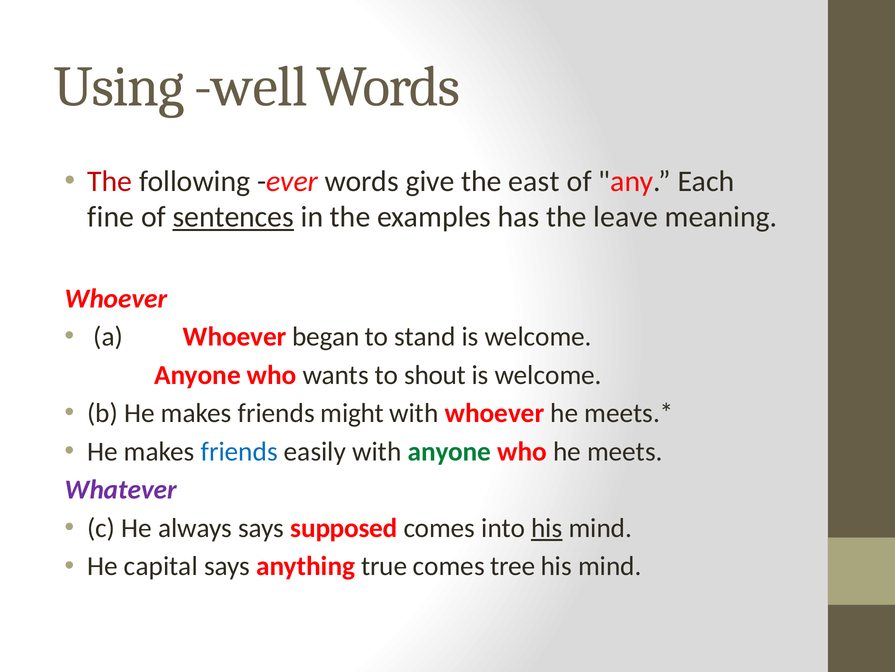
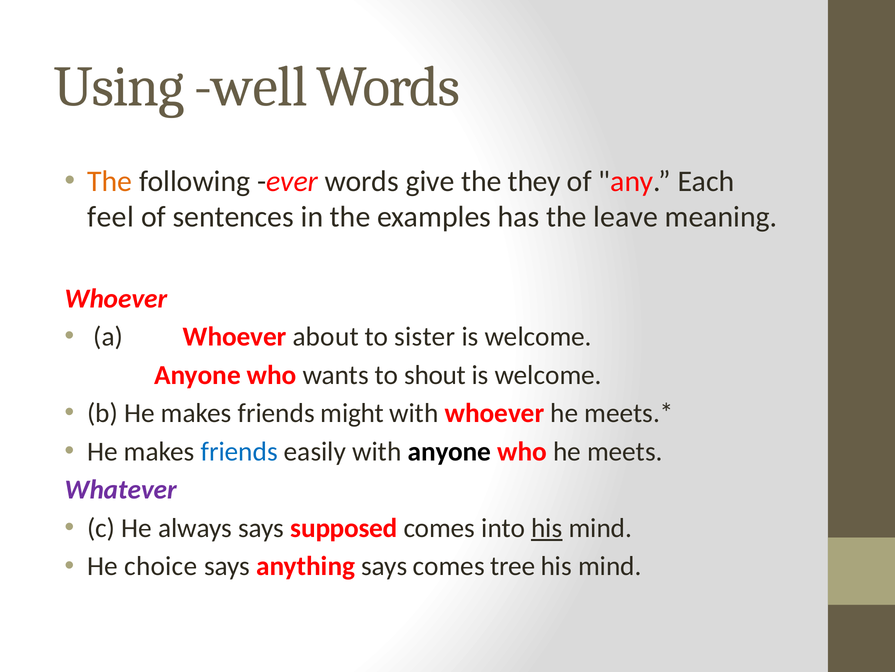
The colour: red -> orange (110, 181)
east: east -> they (534, 181)
fine: fine -> feel (111, 217)
sentences underline: present -> none (233, 217)
began: began -> about (326, 336)
stand: stand -> sister (425, 336)
anyone colour: green -> black (450, 451)
capital: capital -> choice (161, 566)
anything true: true -> says (384, 566)
